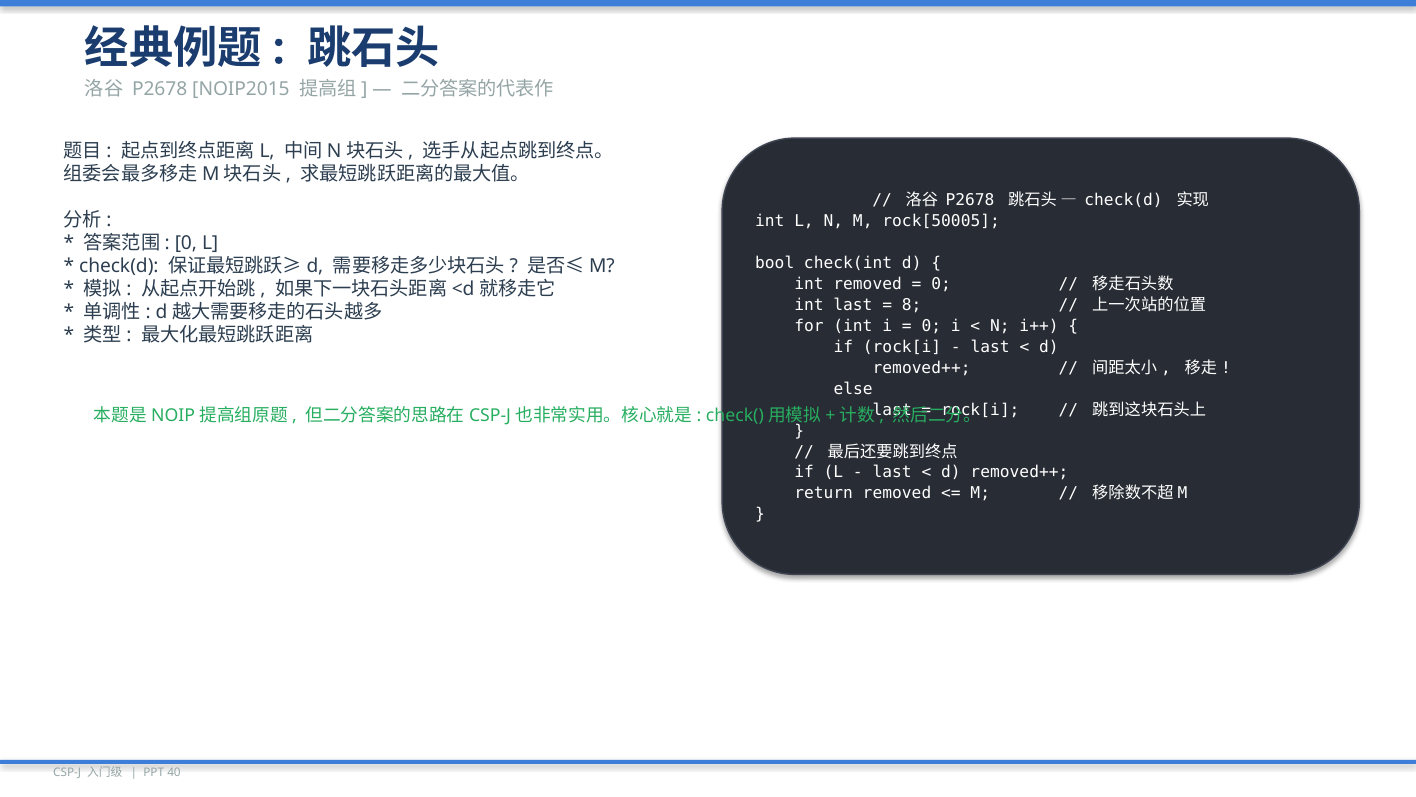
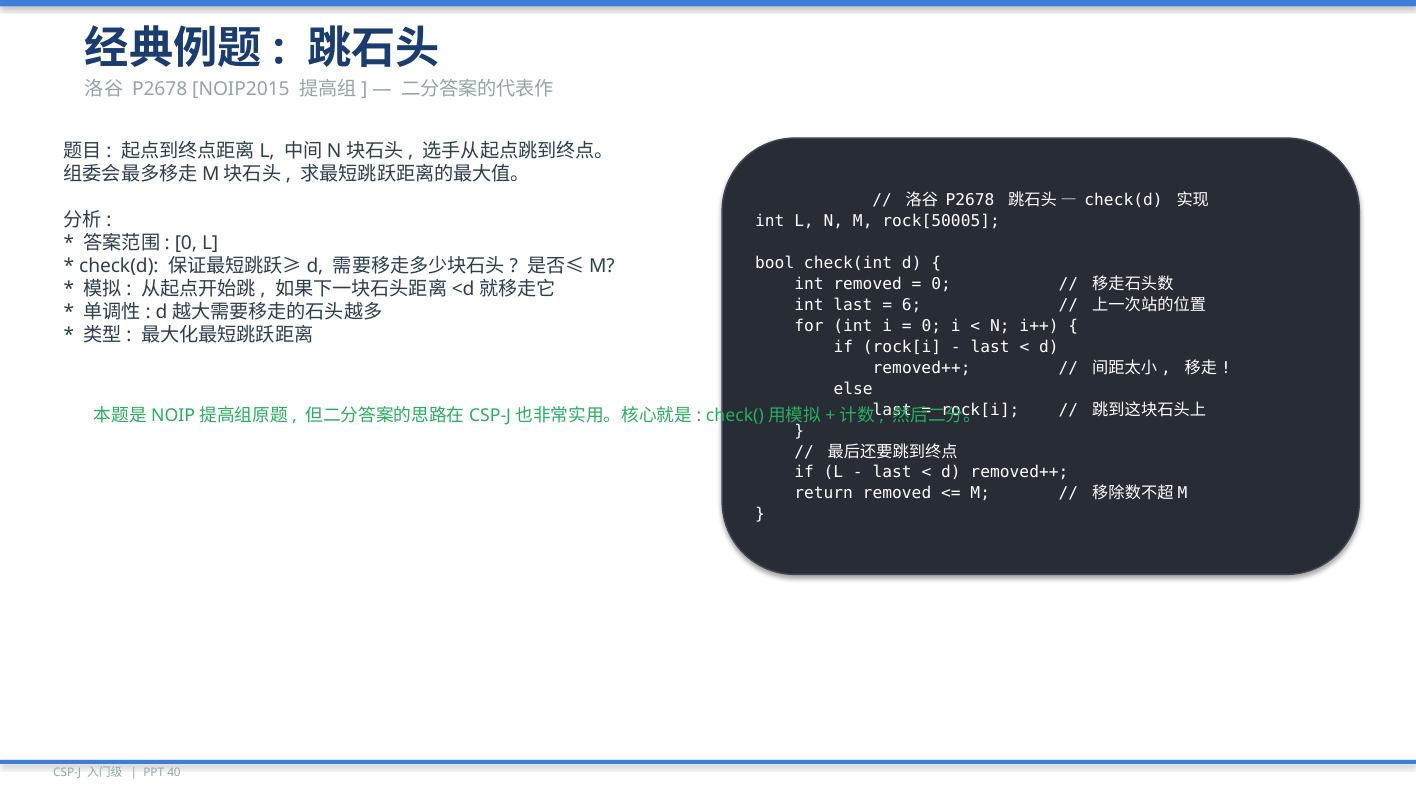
8: 8 -> 6 (912, 305)
